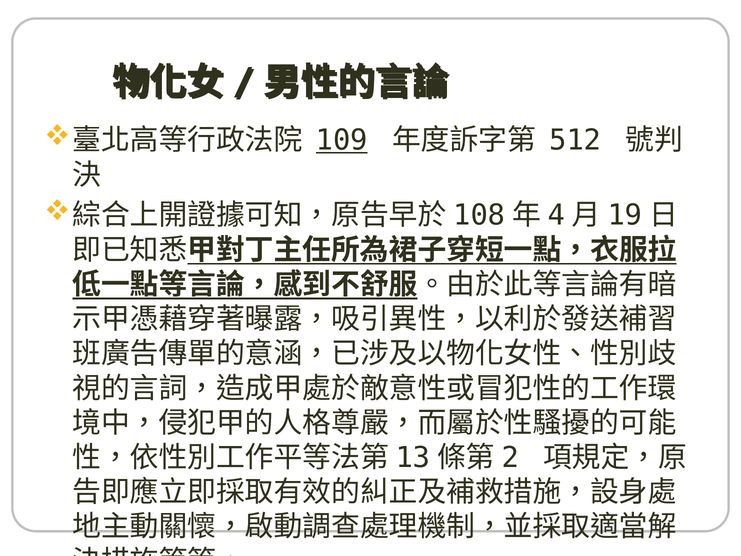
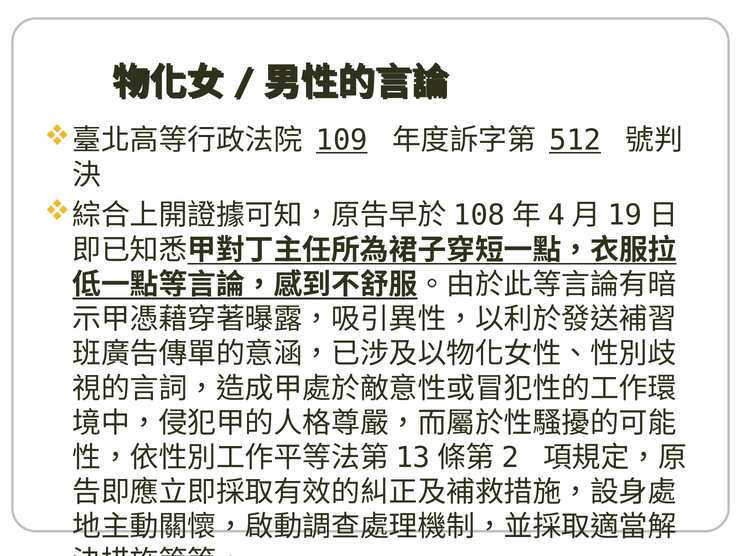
512 underline: none -> present (575, 140)
